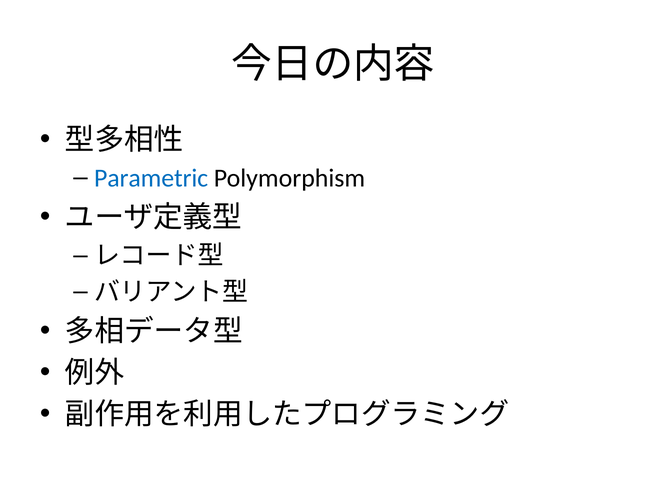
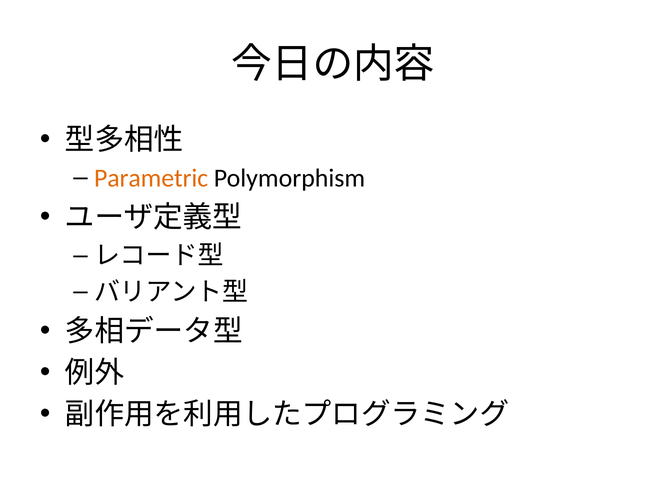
Parametric colour: blue -> orange (151, 178)
